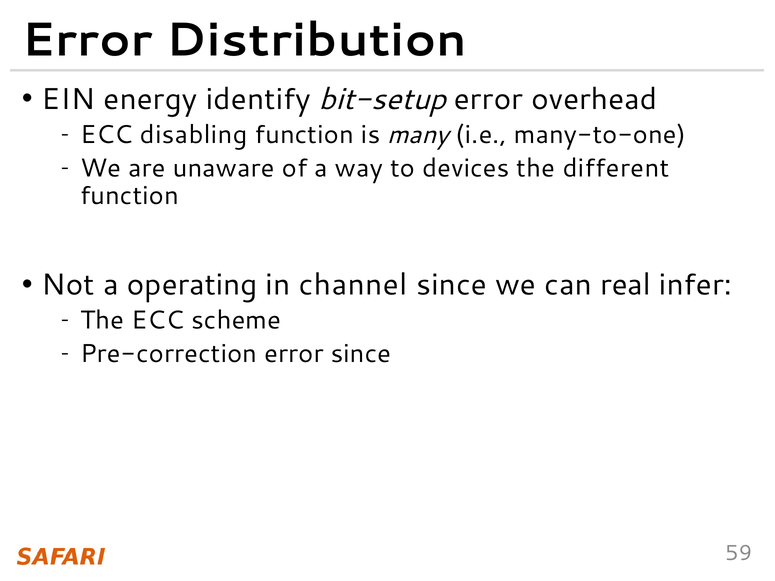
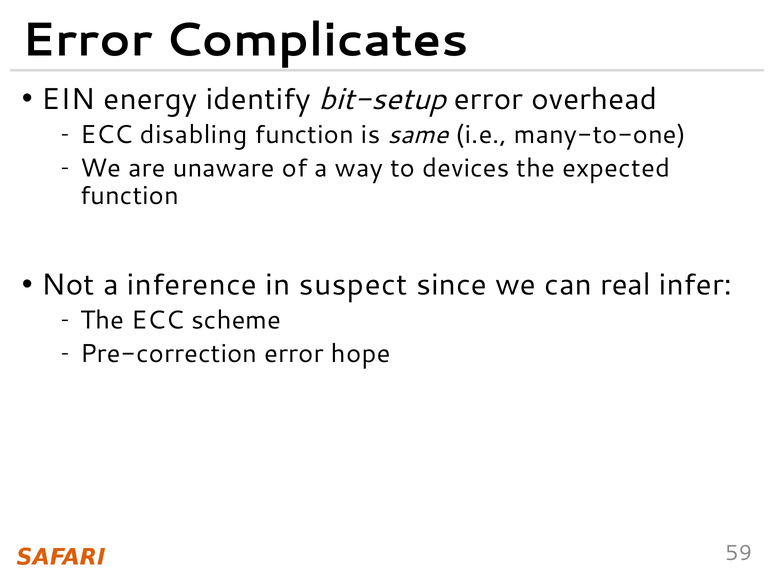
Distribution: Distribution -> Complicates (317, 40)
many: many -> same (418, 135)
different: different -> expected (616, 168)
operating: operating -> inference (192, 285)
channel: channel -> suspect (353, 285)
error since: since -> hope (361, 354)
